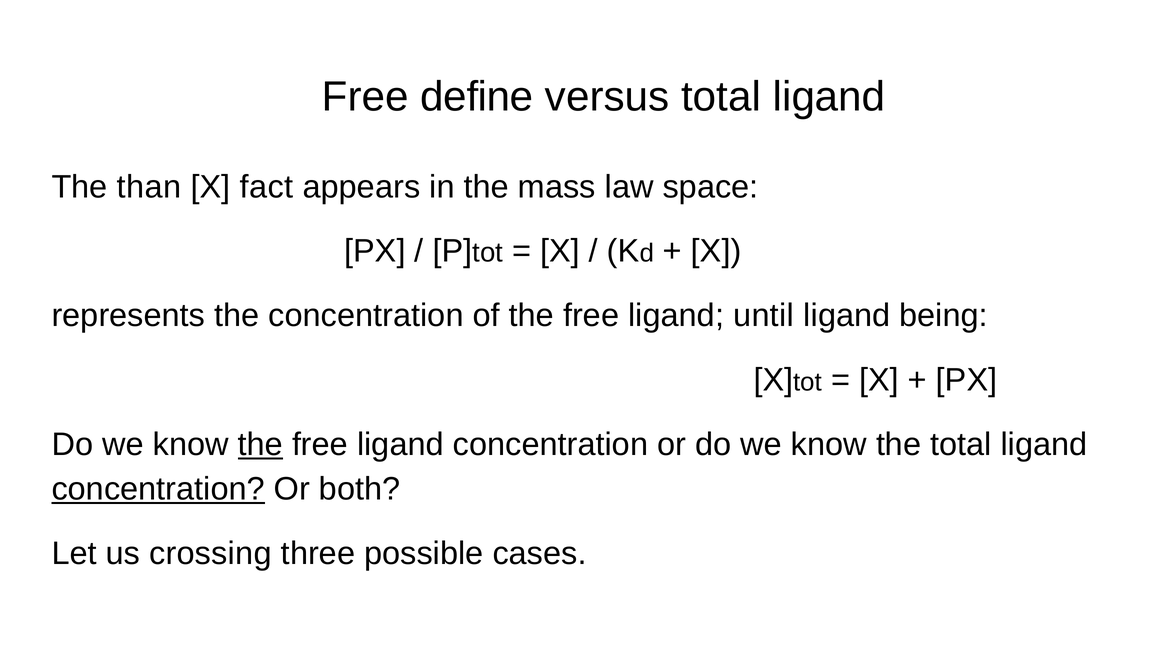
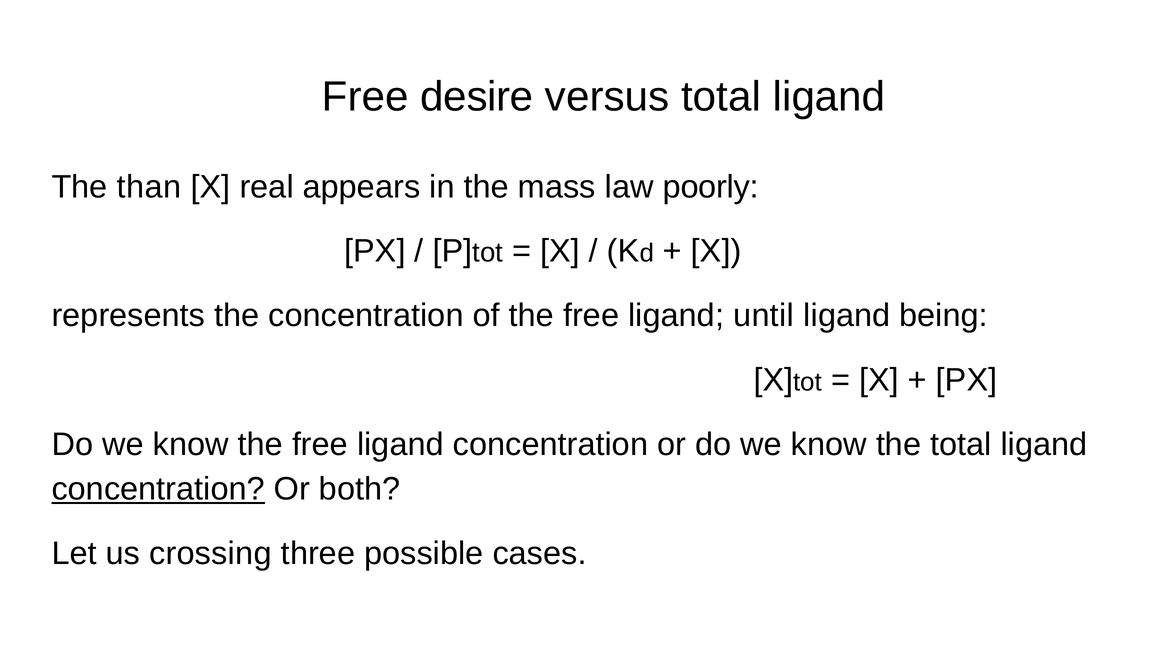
define: define -> desire (477, 97)
fact: fact -> real (267, 187)
space: space -> poorly (711, 187)
the underline: present -> none (260, 444)
